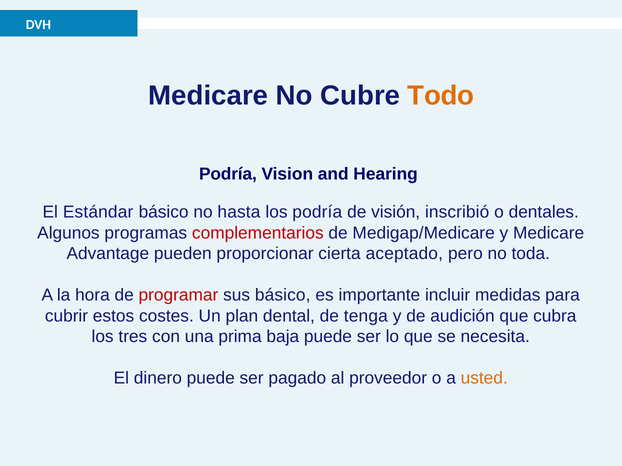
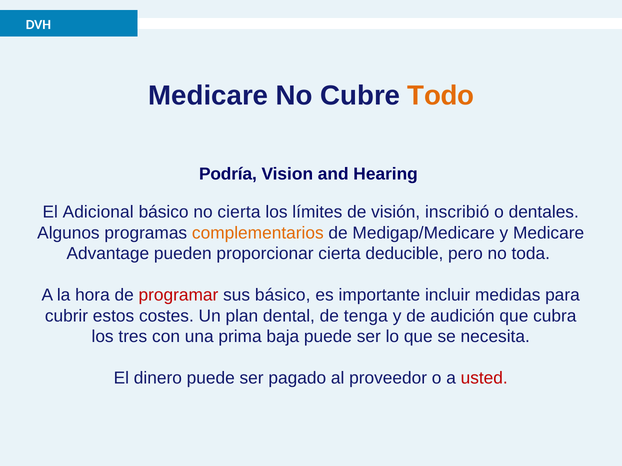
Estándar: Estándar -> Adicional (98, 212)
no hasta: hasta -> cierta (239, 212)
los podría: podría -> límites (317, 212)
complementarios colour: red -> orange (258, 233)
aceptado: aceptado -> deducible (404, 254)
usted colour: orange -> red (484, 378)
